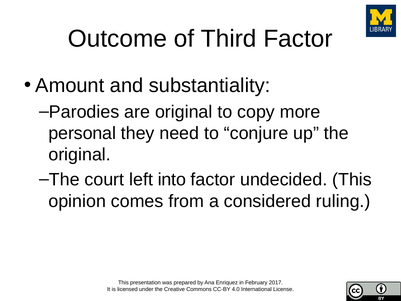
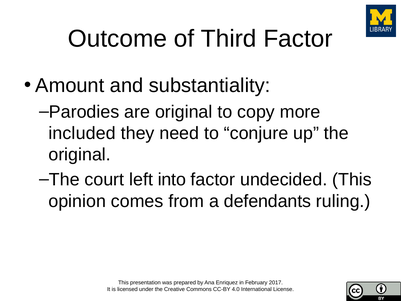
personal: personal -> included (82, 133)
considered: considered -> defendants (268, 201)
